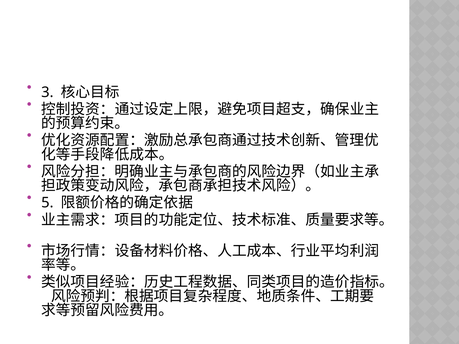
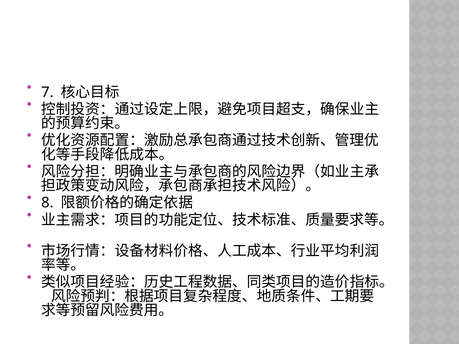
3: 3 -> 7 (47, 92)
5: 5 -> 8 (47, 203)
